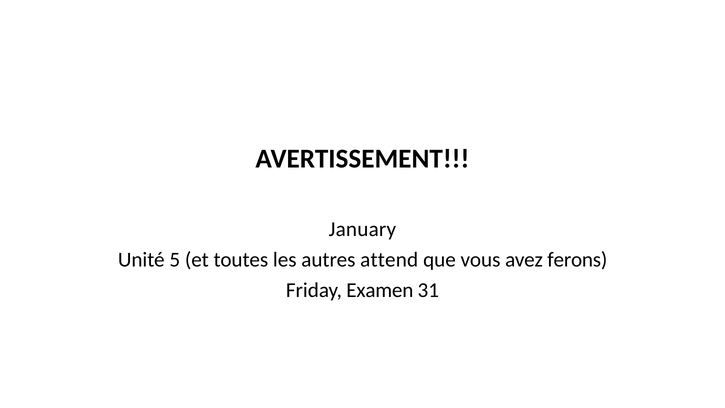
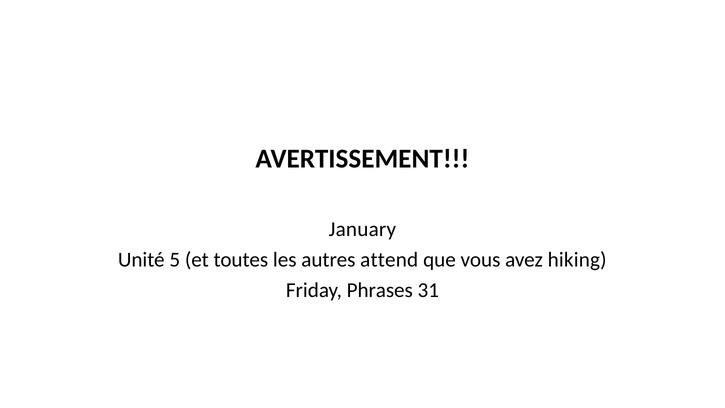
ferons: ferons -> hiking (577, 260)
Examen: Examen -> Phrases (380, 290)
